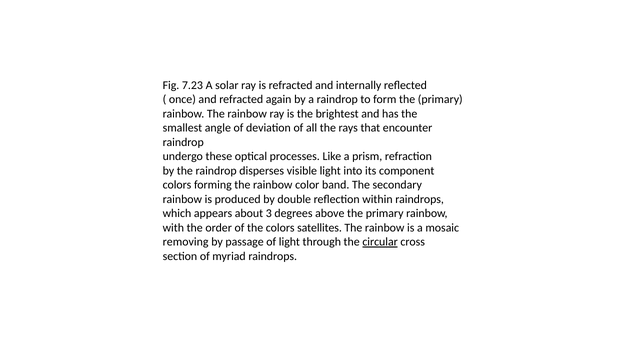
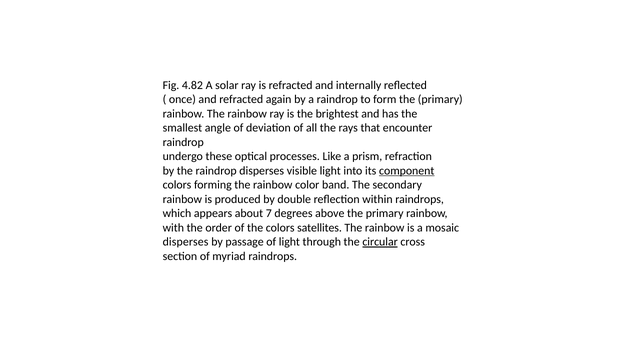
7.23: 7.23 -> 4.82 (192, 85)
component underline: none -> present (407, 170)
3: 3 -> 7 (269, 213)
removing: removing -> disperses (186, 242)
